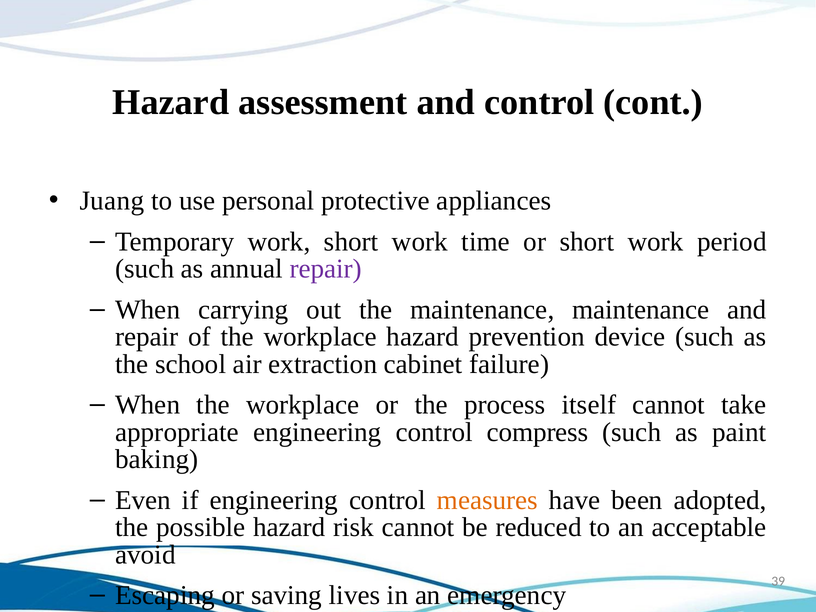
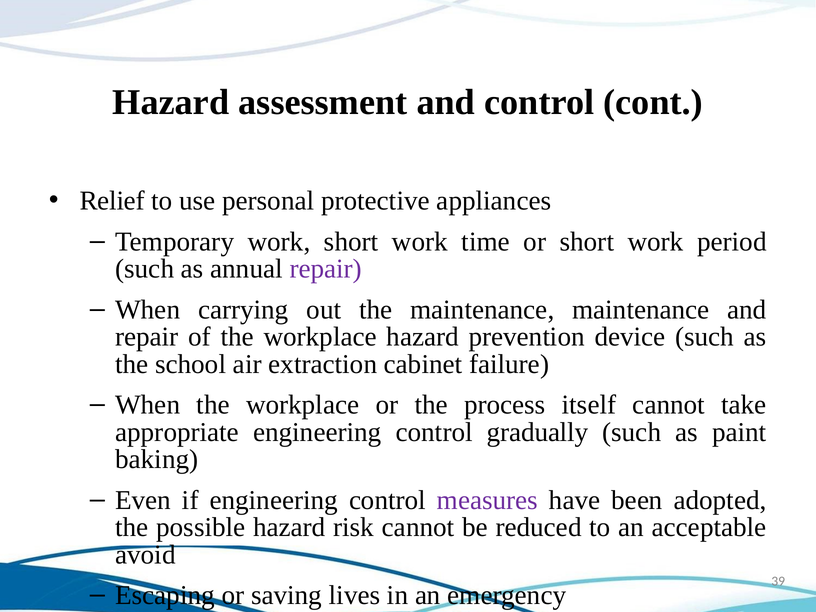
Juang: Juang -> Relief (112, 201)
compress: compress -> gradually (538, 432)
measures colour: orange -> purple (487, 500)
